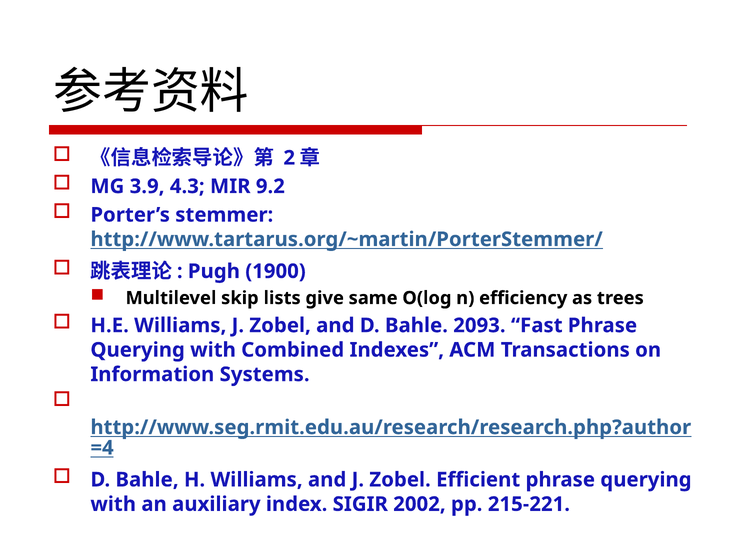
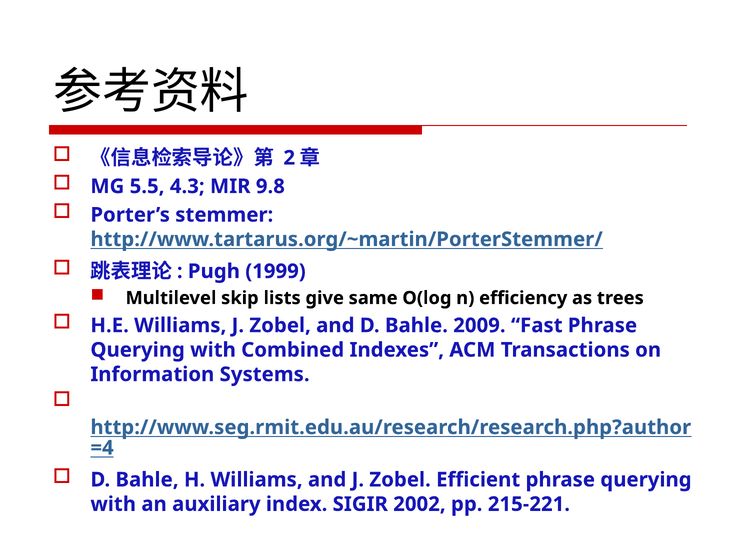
3.9: 3.9 -> 5.5 (147, 186)
9.2: 9.2 -> 9.8 (270, 186)
1900: 1900 -> 1999 (276, 271)
2093: 2093 -> 2009 (479, 325)
